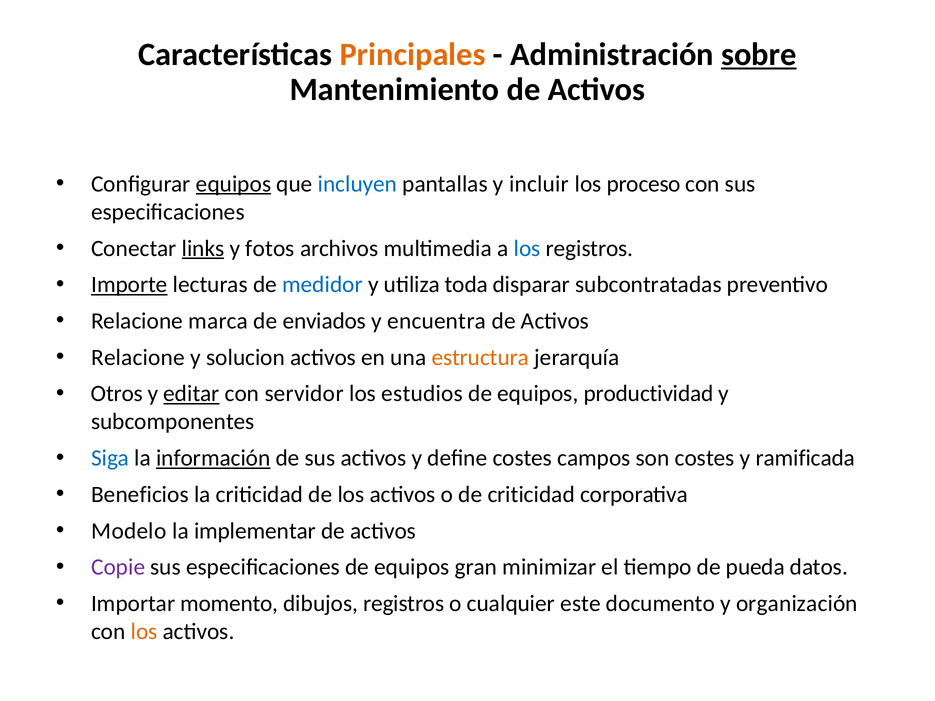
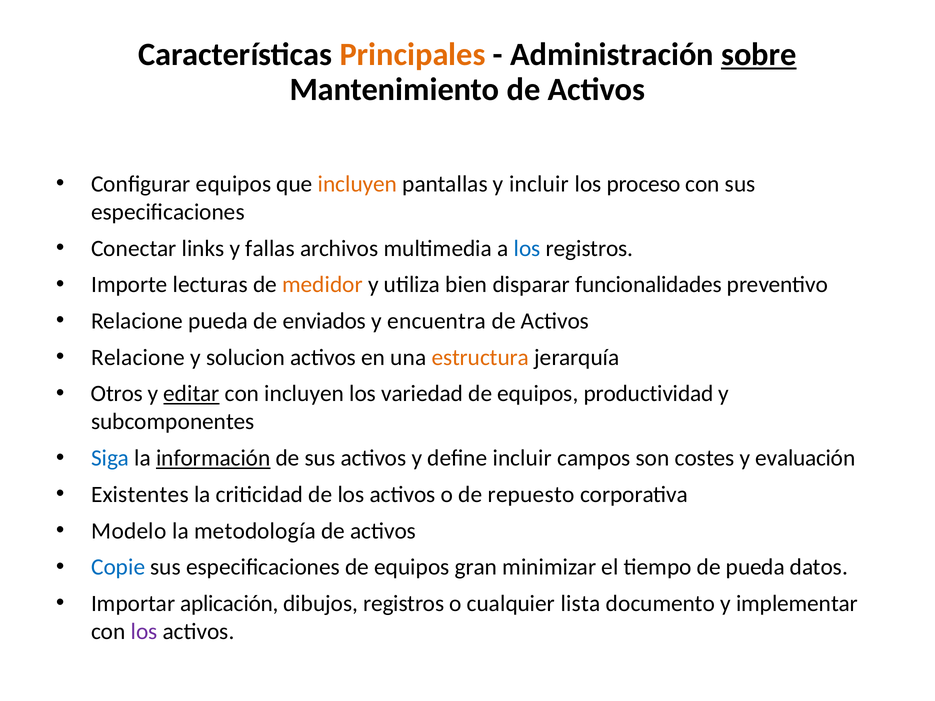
equipos underline: present -> none (234, 184)
incluyen colour: blue -> orange (358, 184)
links underline: present -> none (203, 248)
fotos: fotos -> fallas (270, 248)
Importe underline: present -> none (129, 285)
medidor colour: blue -> orange (322, 285)
toda: toda -> bien (466, 285)
subcontratadas: subcontratadas -> funcionalidades (649, 285)
Relacione marca: marca -> pueda (218, 321)
con servidor: servidor -> incluyen (304, 394)
estudios: estudios -> variedad (422, 394)
define costes: costes -> incluir (522, 458)
ramificada: ramificada -> evaluación (805, 458)
Beneficios: Beneficios -> Existentes (140, 495)
de criticidad: criticidad -> repuesto (531, 495)
implementar: implementar -> metodología (255, 531)
Copie colour: purple -> blue (118, 567)
momento: momento -> aplicación (229, 604)
este: este -> lista (580, 604)
organización: organización -> implementar (797, 604)
los colour: orange -> purple (144, 632)
